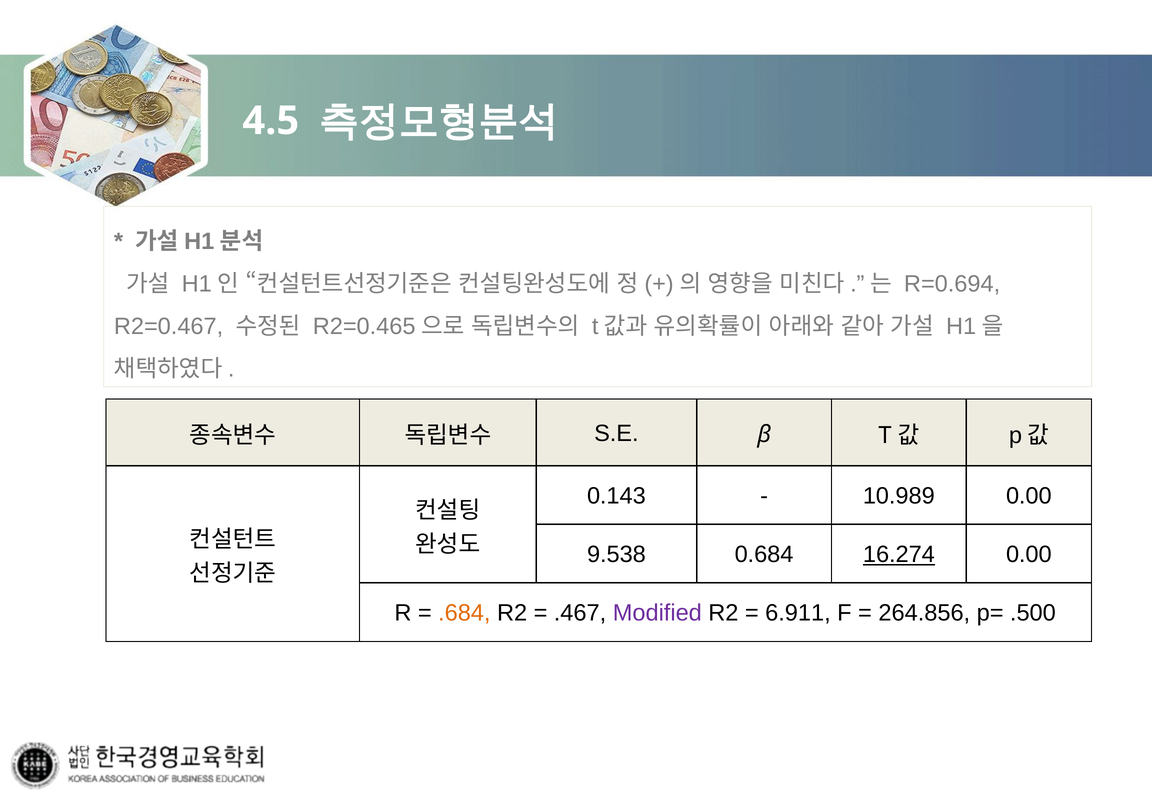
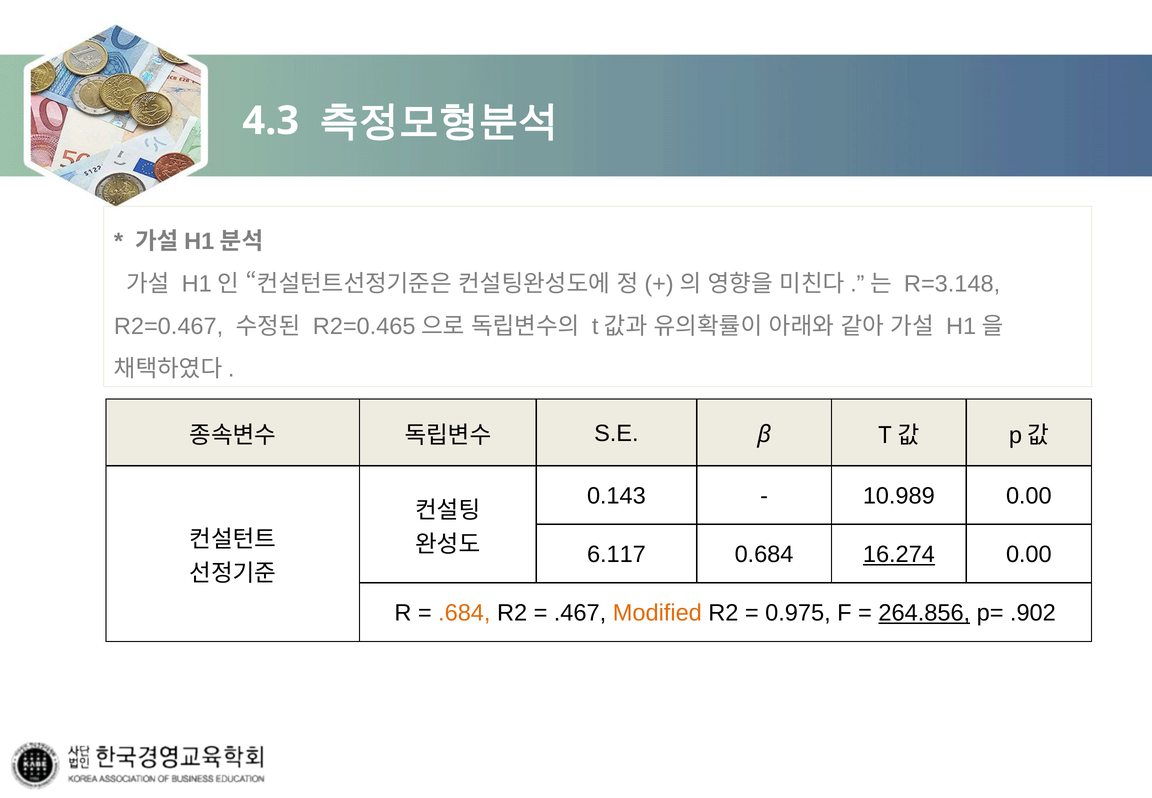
4.5: 4.5 -> 4.3 (271, 121)
R=0.694: R=0.694 -> R=3.148 (952, 284)
9.538: 9.538 -> 6.117 (616, 554)
Modified colour: purple -> orange (657, 613)
6.911: 6.911 -> 0.975 (798, 613)
264.856 underline: none -> present (924, 613)
.500: .500 -> .902 (1033, 613)
